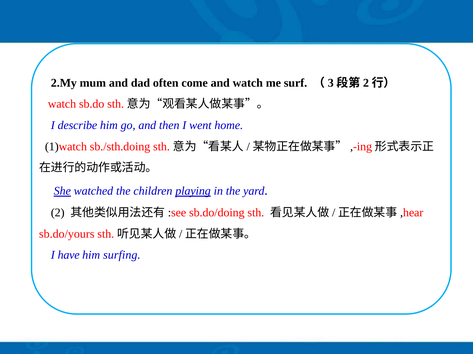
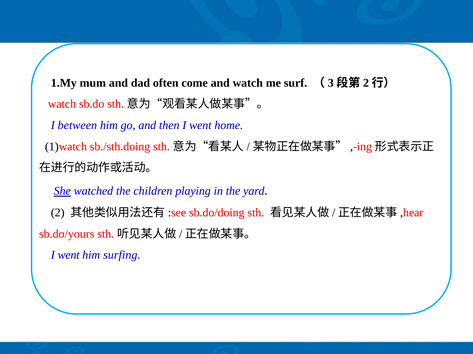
2.My: 2.My -> 1.My (64, 83)
describe: describe -> between (77, 126)
playing underline: present -> none (193, 191)
have: have -> went (69, 256)
